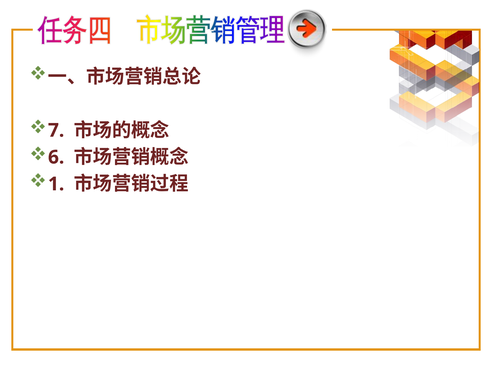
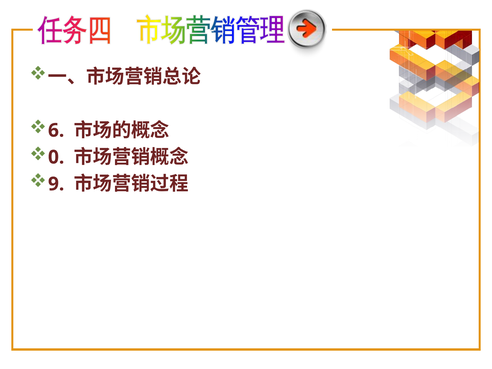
7: 7 -> 6 (56, 130)
6: 6 -> 0 (56, 157)
1: 1 -> 9 (56, 184)
